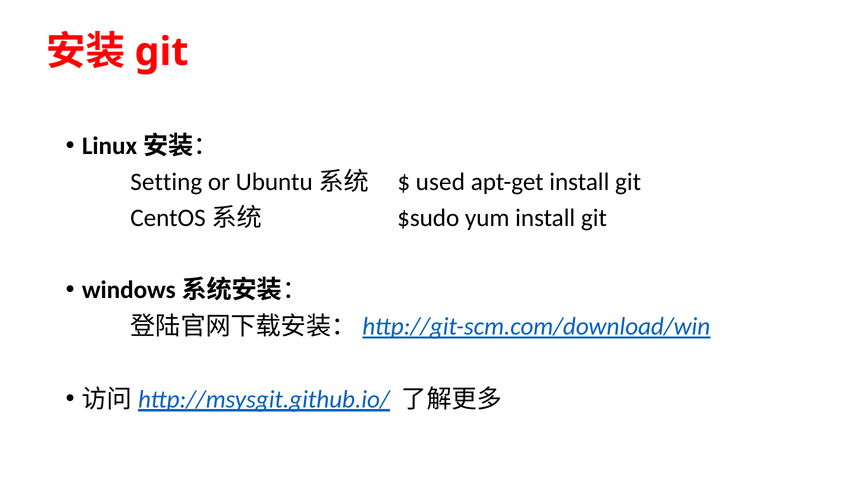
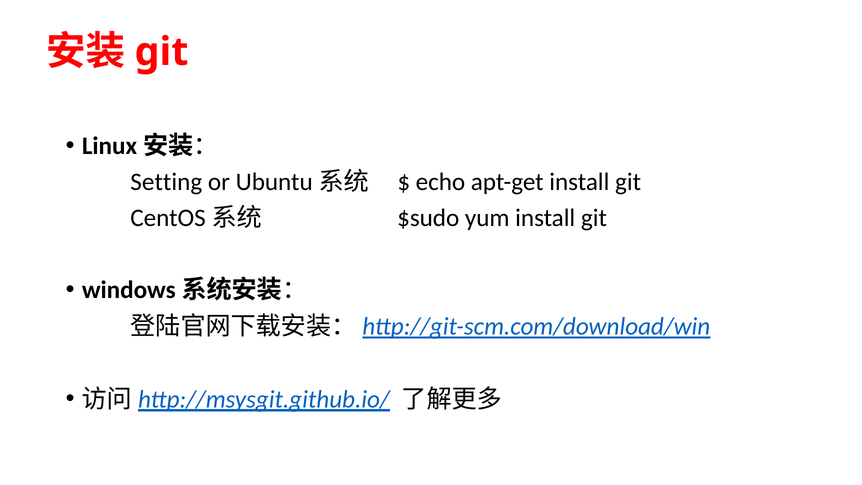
used: used -> echo (440, 182)
